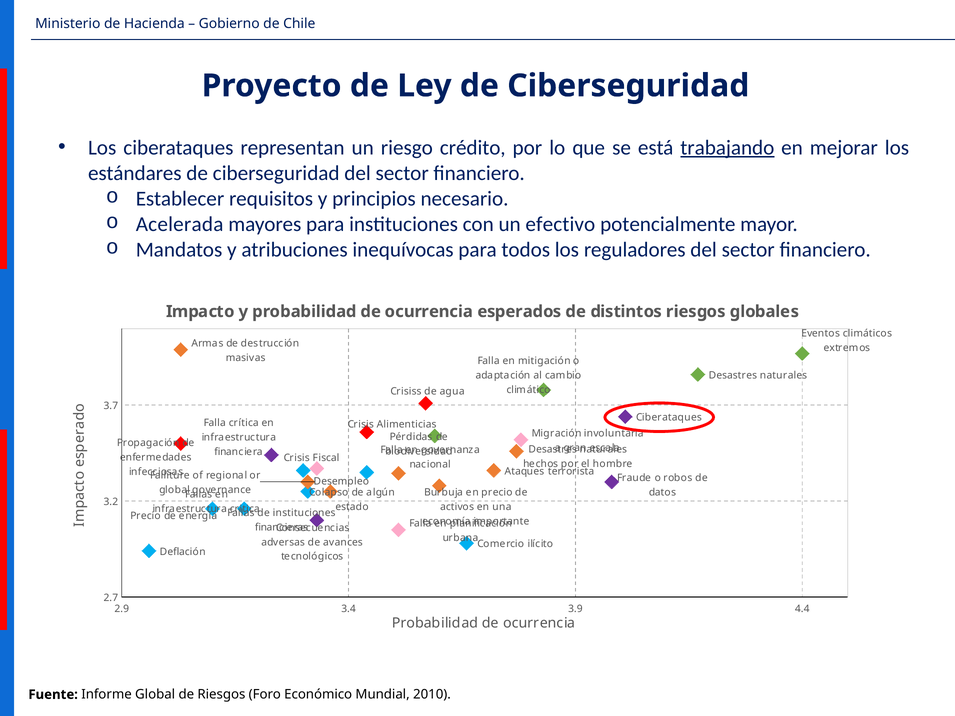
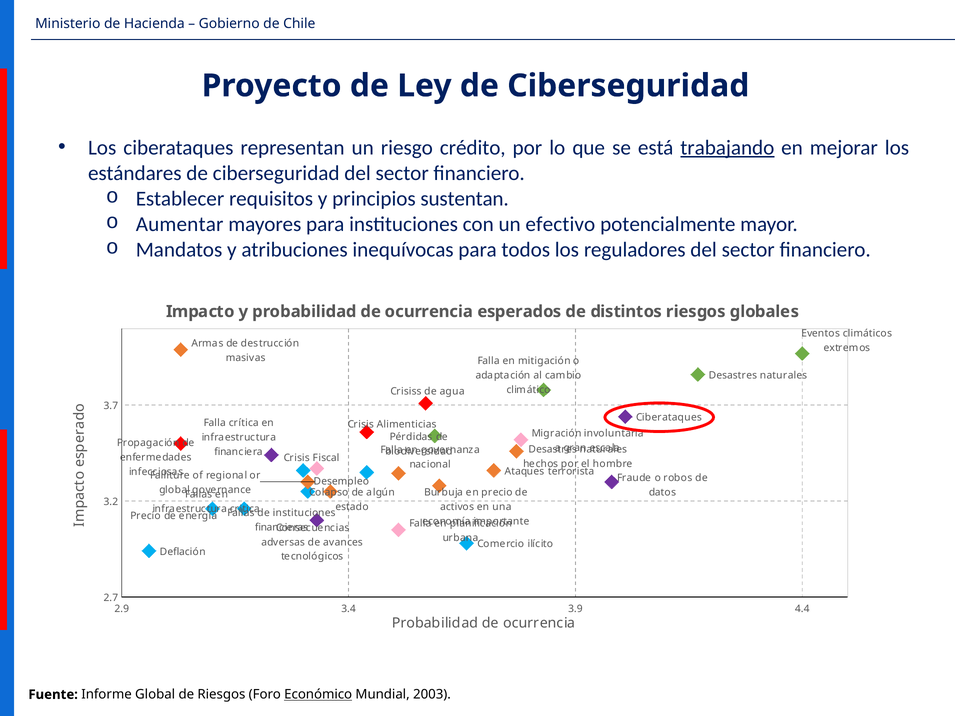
necesario: necesario -> sustentan (465, 199)
Acelerada: Acelerada -> Aumentar (180, 224)
Económico underline: none -> present (318, 695)
2010: 2010 -> 2003 (432, 695)
